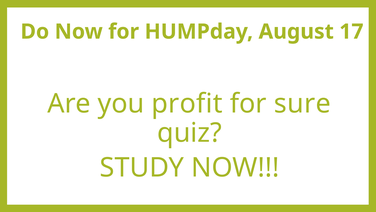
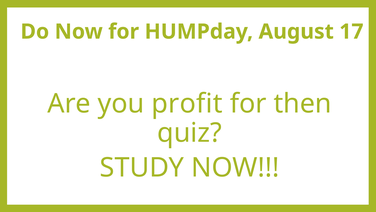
sure: sure -> then (303, 103)
